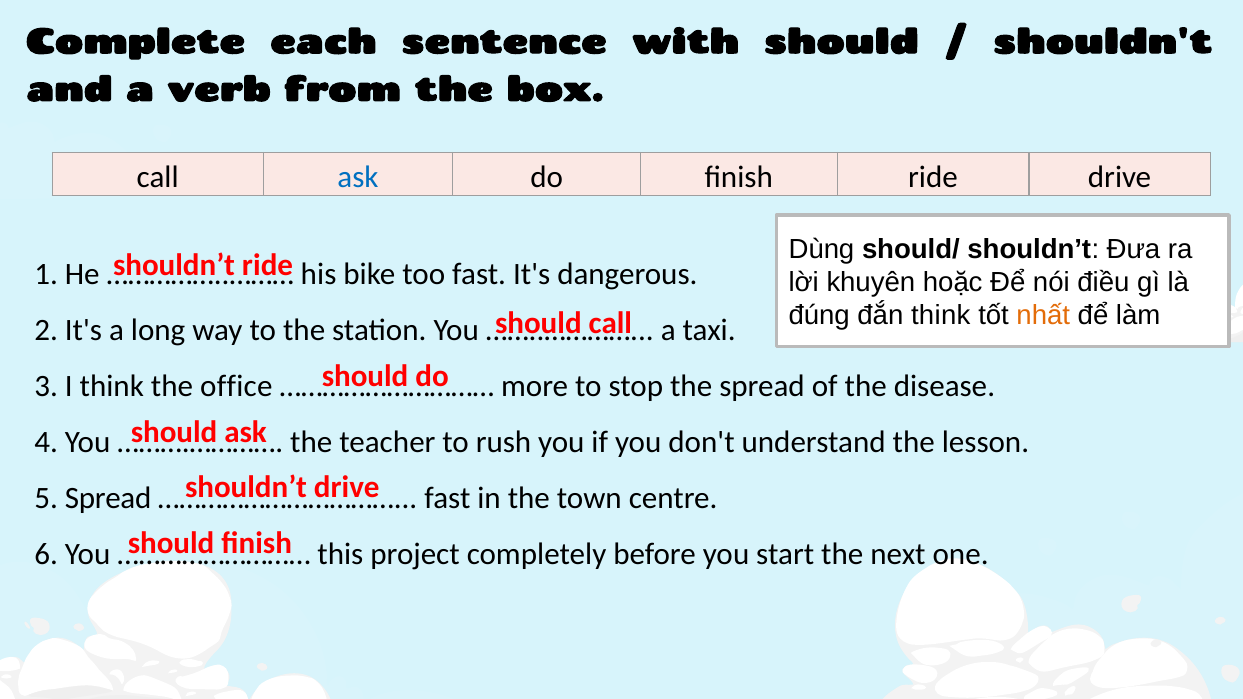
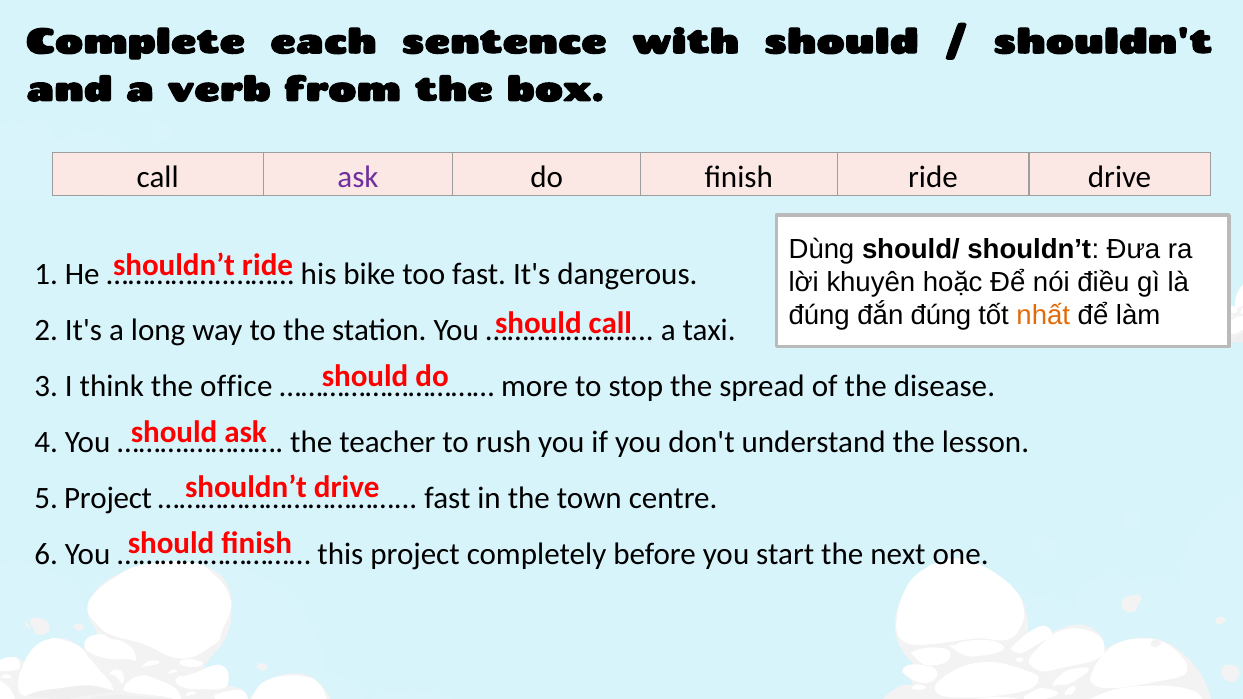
ask colour: blue -> purple (358, 177)
đắn think: think -> đúng (941, 316)
5 Spread: Spread -> Project (108, 498)
